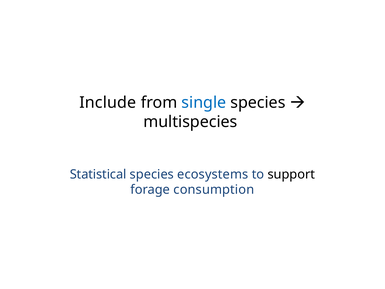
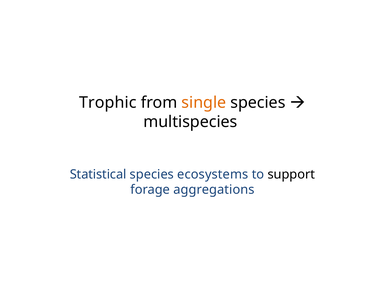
Include: Include -> Trophic (108, 103)
single colour: blue -> orange (204, 103)
consumption: consumption -> aggregations (214, 190)
